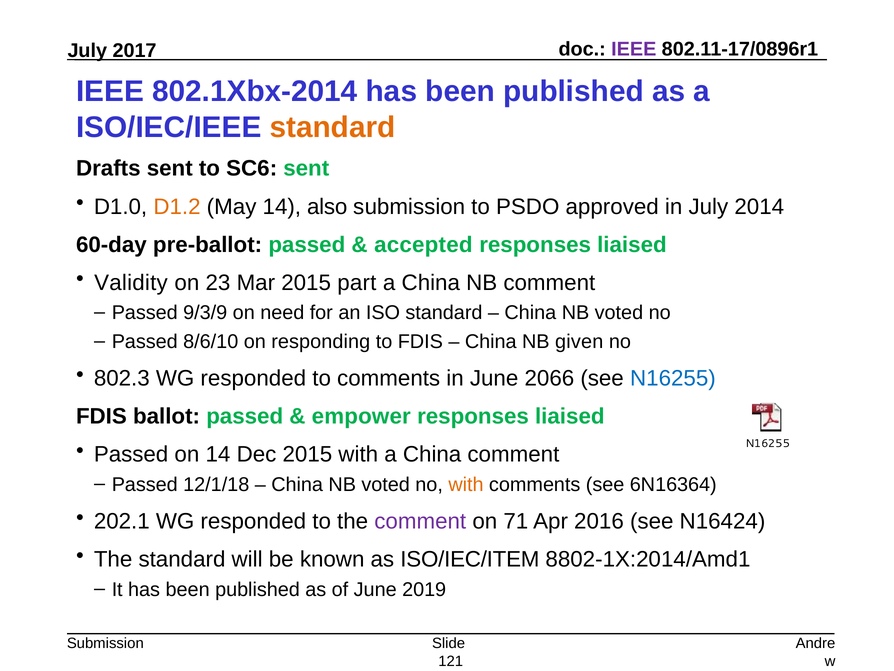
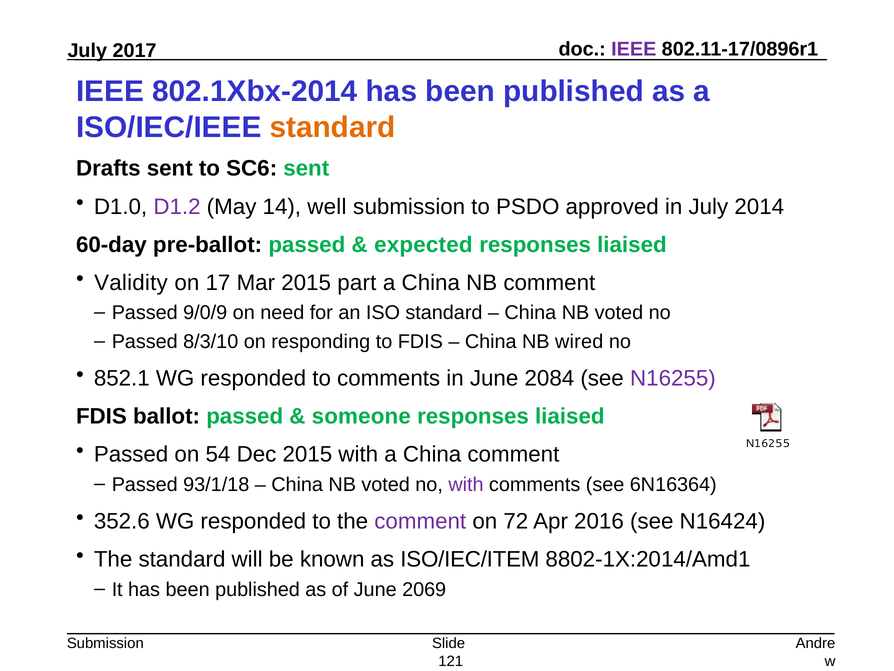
D1.2 colour: orange -> purple (177, 206)
also: also -> well (327, 206)
accepted: accepted -> expected (423, 244)
23: 23 -> 17 (218, 283)
9/3/9: 9/3/9 -> 9/0/9 (205, 313)
8/6/10: 8/6/10 -> 8/3/10 (211, 341)
given: given -> wired (579, 341)
802.3: 802.3 -> 852.1 (122, 378)
2066: 2066 -> 2084 (549, 378)
N16255 colour: blue -> purple (673, 378)
empower: empower -> someone (361, 416)
on 14: 14 -> 54 (218, 454)
12/1/18: 12/1/18 -> 93/1/18 (216, 484)
with colour: orange -> purple (466, 484)
202.1: 202.1 -> 352.6 (122, 521)
71: 71 -> 72 (516, 521)
2019: 2019 -> 2069 (424, 589)
